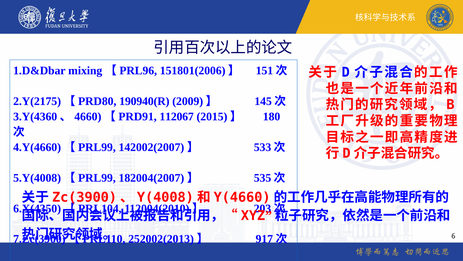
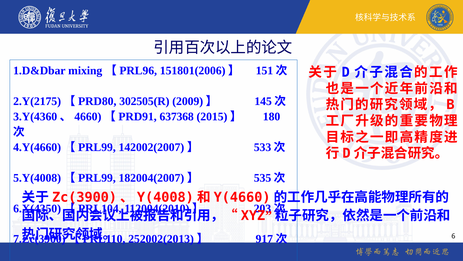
190940(R: 190940(R -> 302505(R (144, 101)
112067: 112067 -> 637368 (177, 116)
